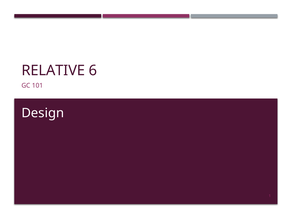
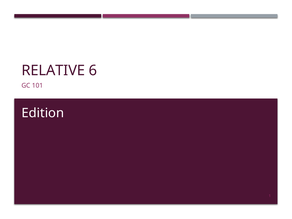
Design: Design -> Edition (43, 113)
